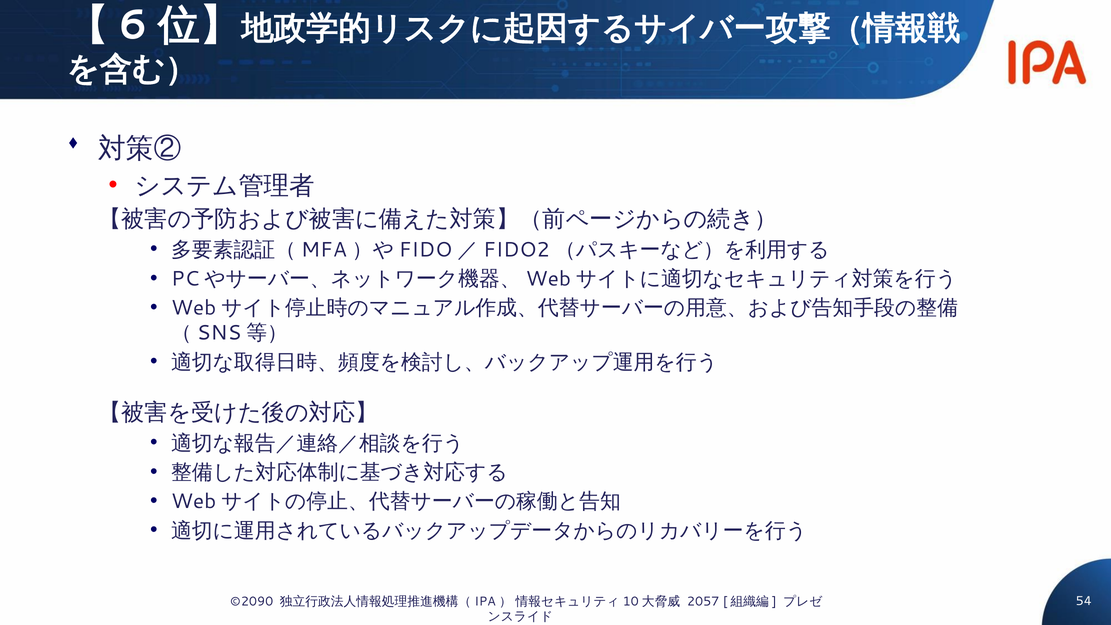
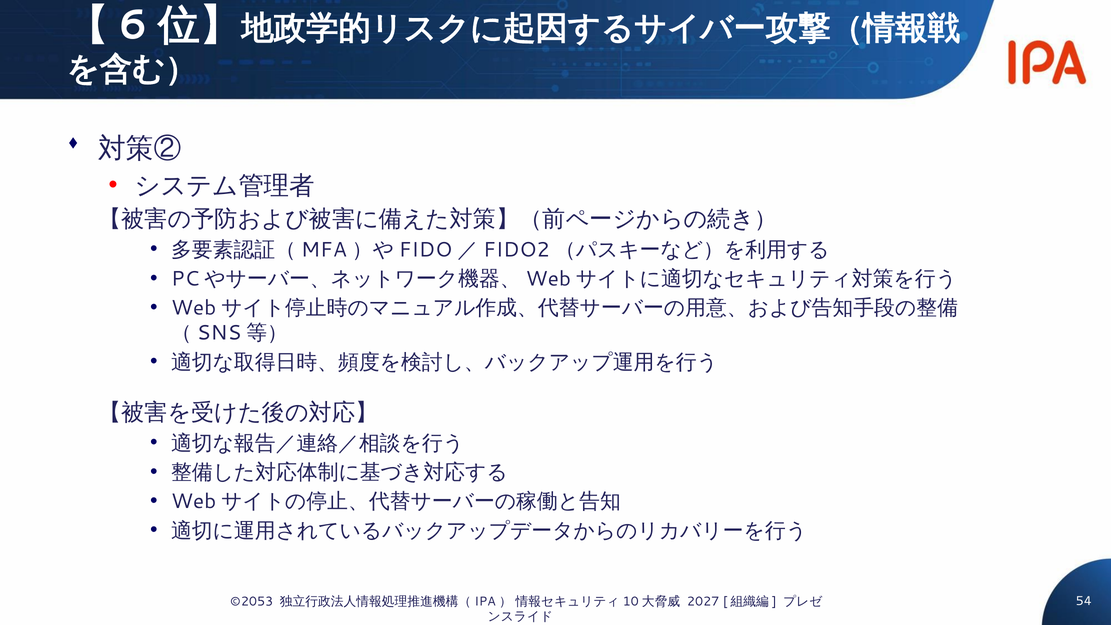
©2090: ©2090 -> ©2053 (252, 601)
2057: 2057 -> 2027 (703, 601)
